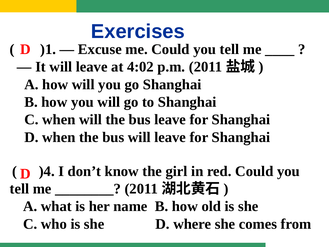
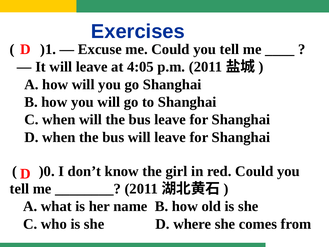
4:02: 4:02 -> 4:05 (140, 67)
)4: )4 -> )0 (47, 171)
